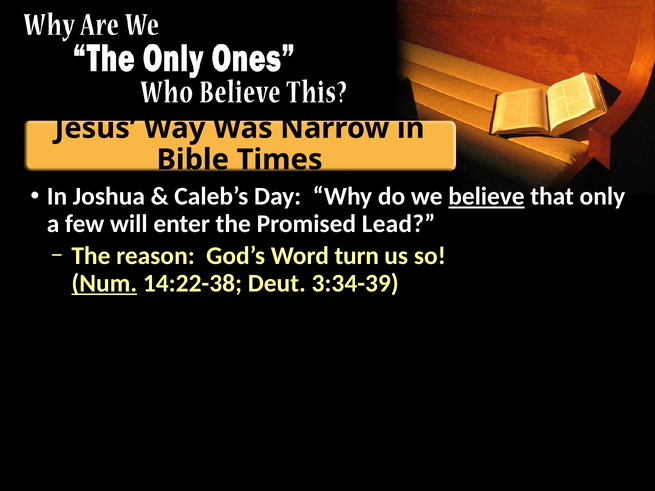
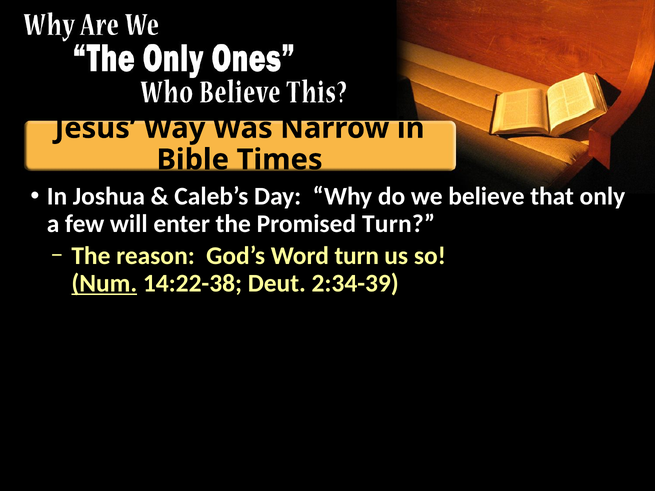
believe underline: present -> none (486, 197)
Promised Lead: Lead -> Turn (399, 224)
3:34-39: 3:34-39 -> 2:34-39 (355, 284)
